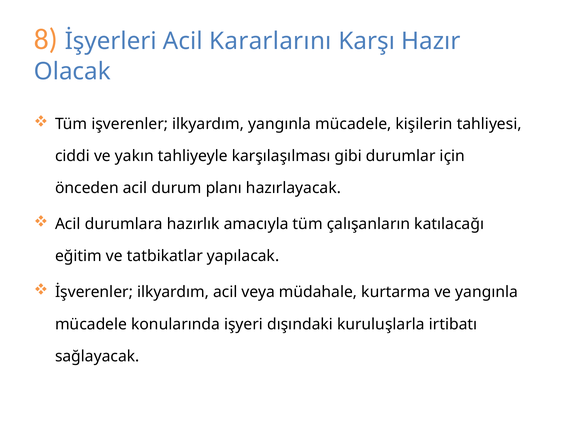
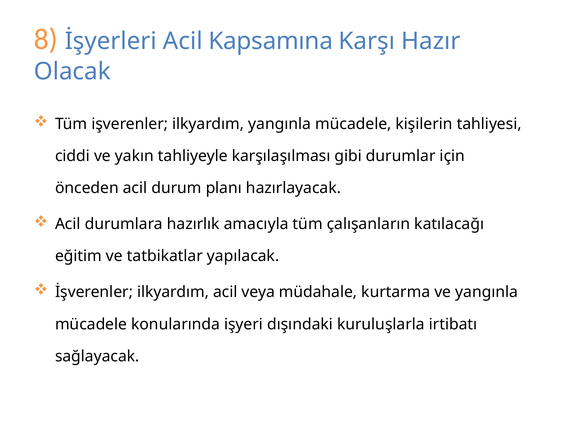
Kararlarını: Kararlarını -> Kapsamına (271, 41)
